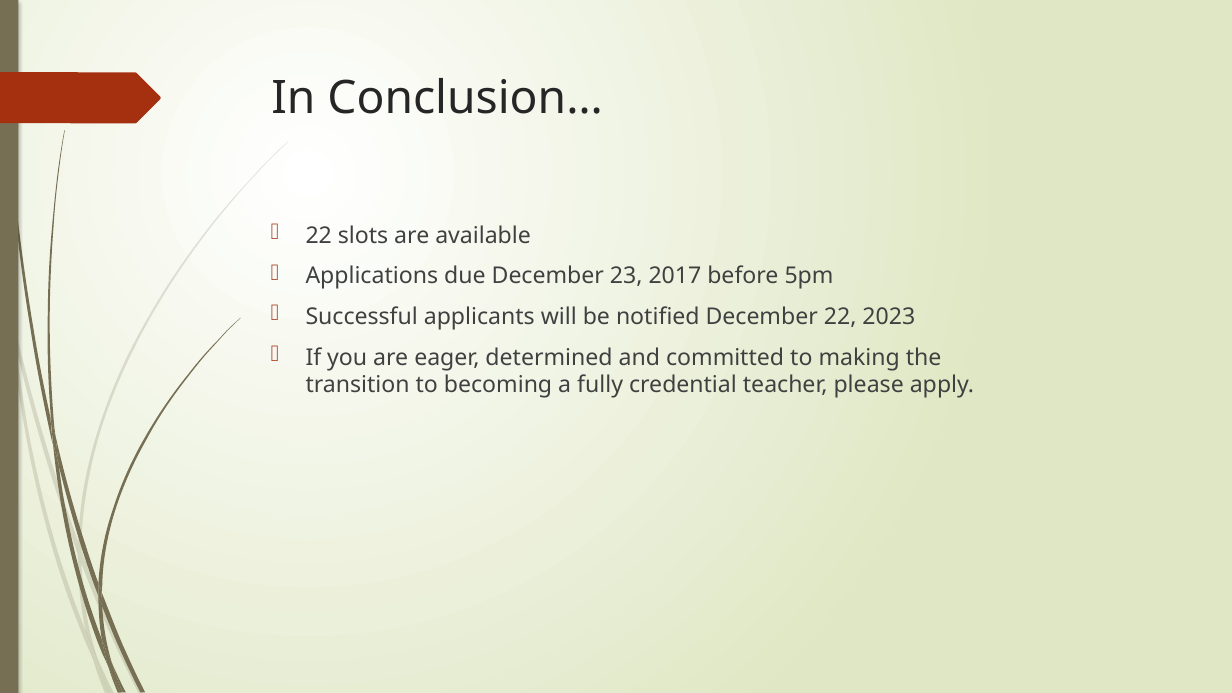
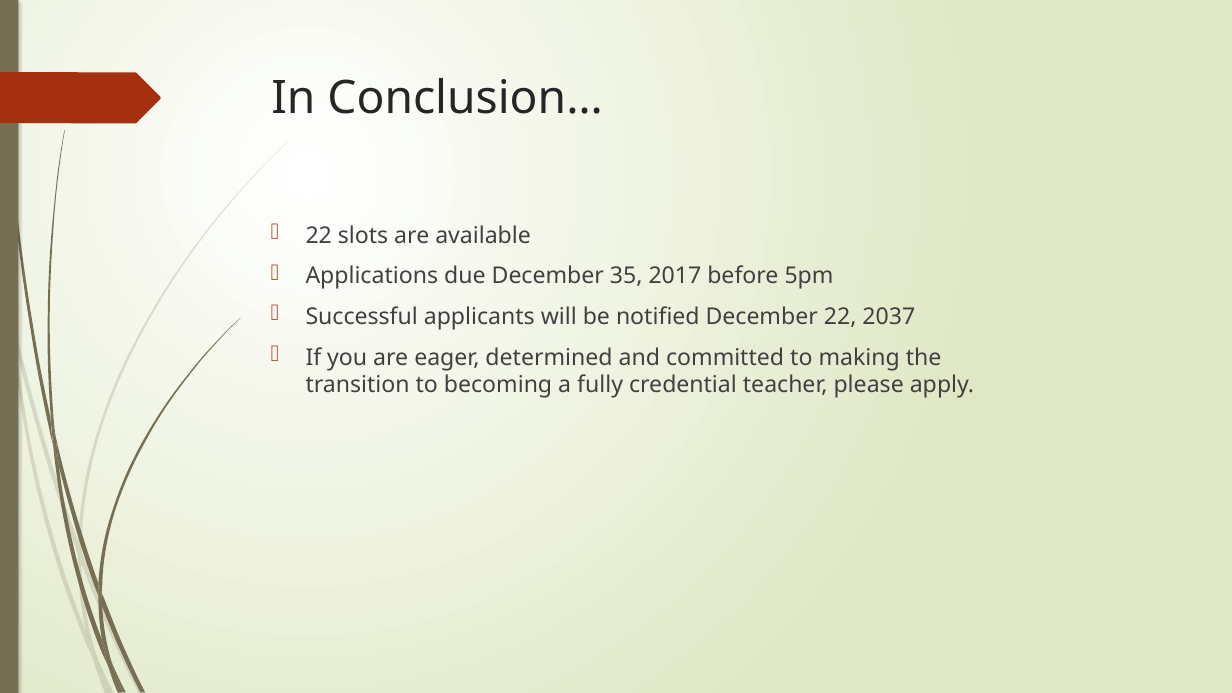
23: 23 -> 35 (626, 276)
2023: 2023 -> 2037 (889, 317)
